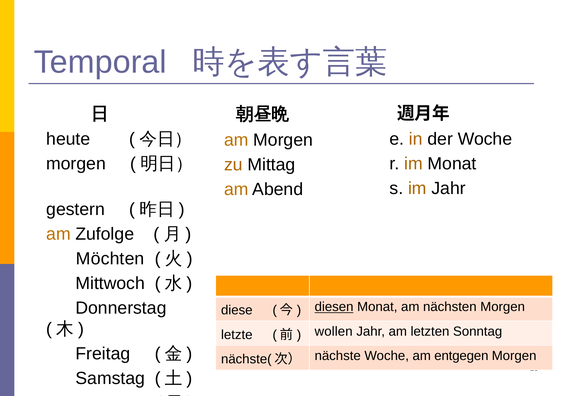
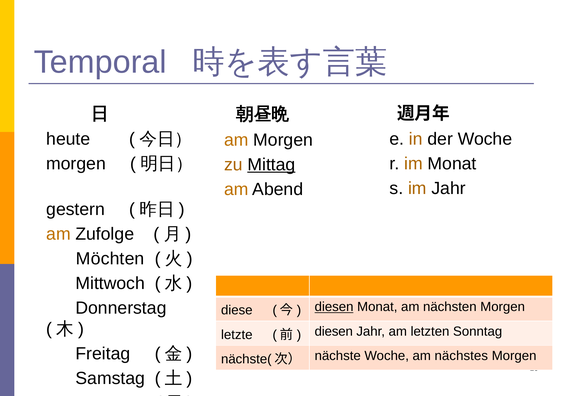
Mittag underline: none -> present (271, 165)
wollen: wollen -> diesen (334, 331)
entgegen: entgegen -> nächstes (461, 356)
